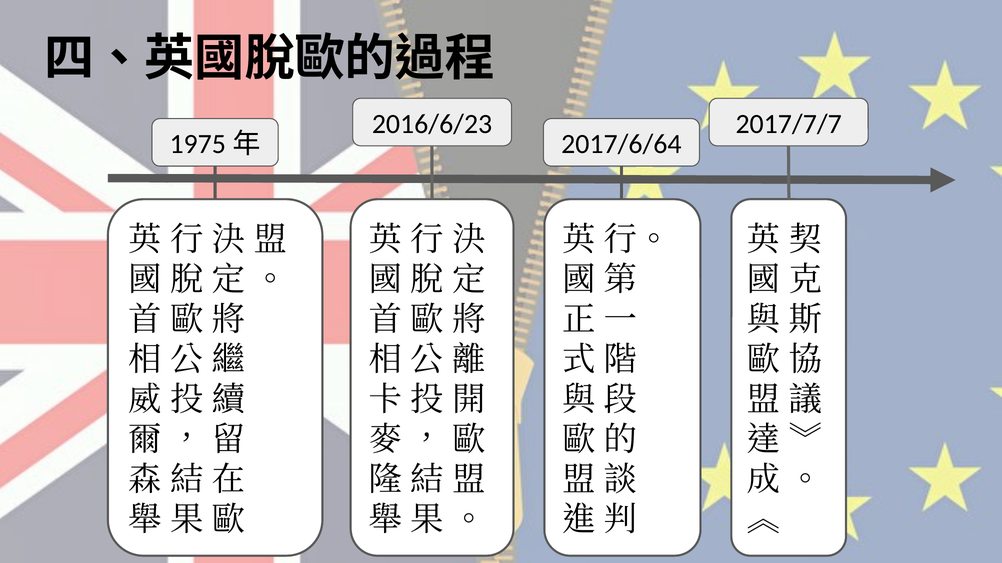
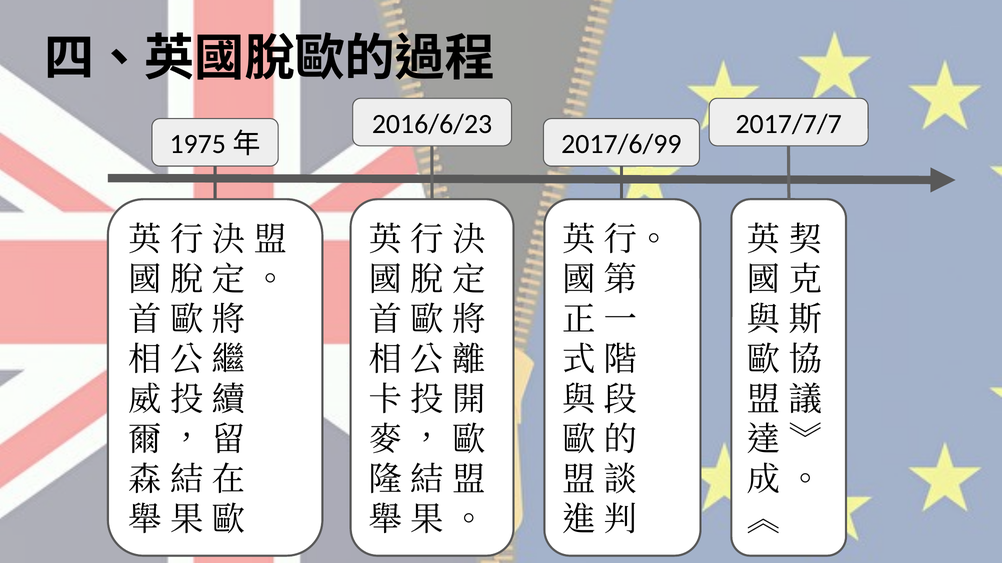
2017/6/64: 2017/6/64 -> 2017/6/99 (621, 144)
